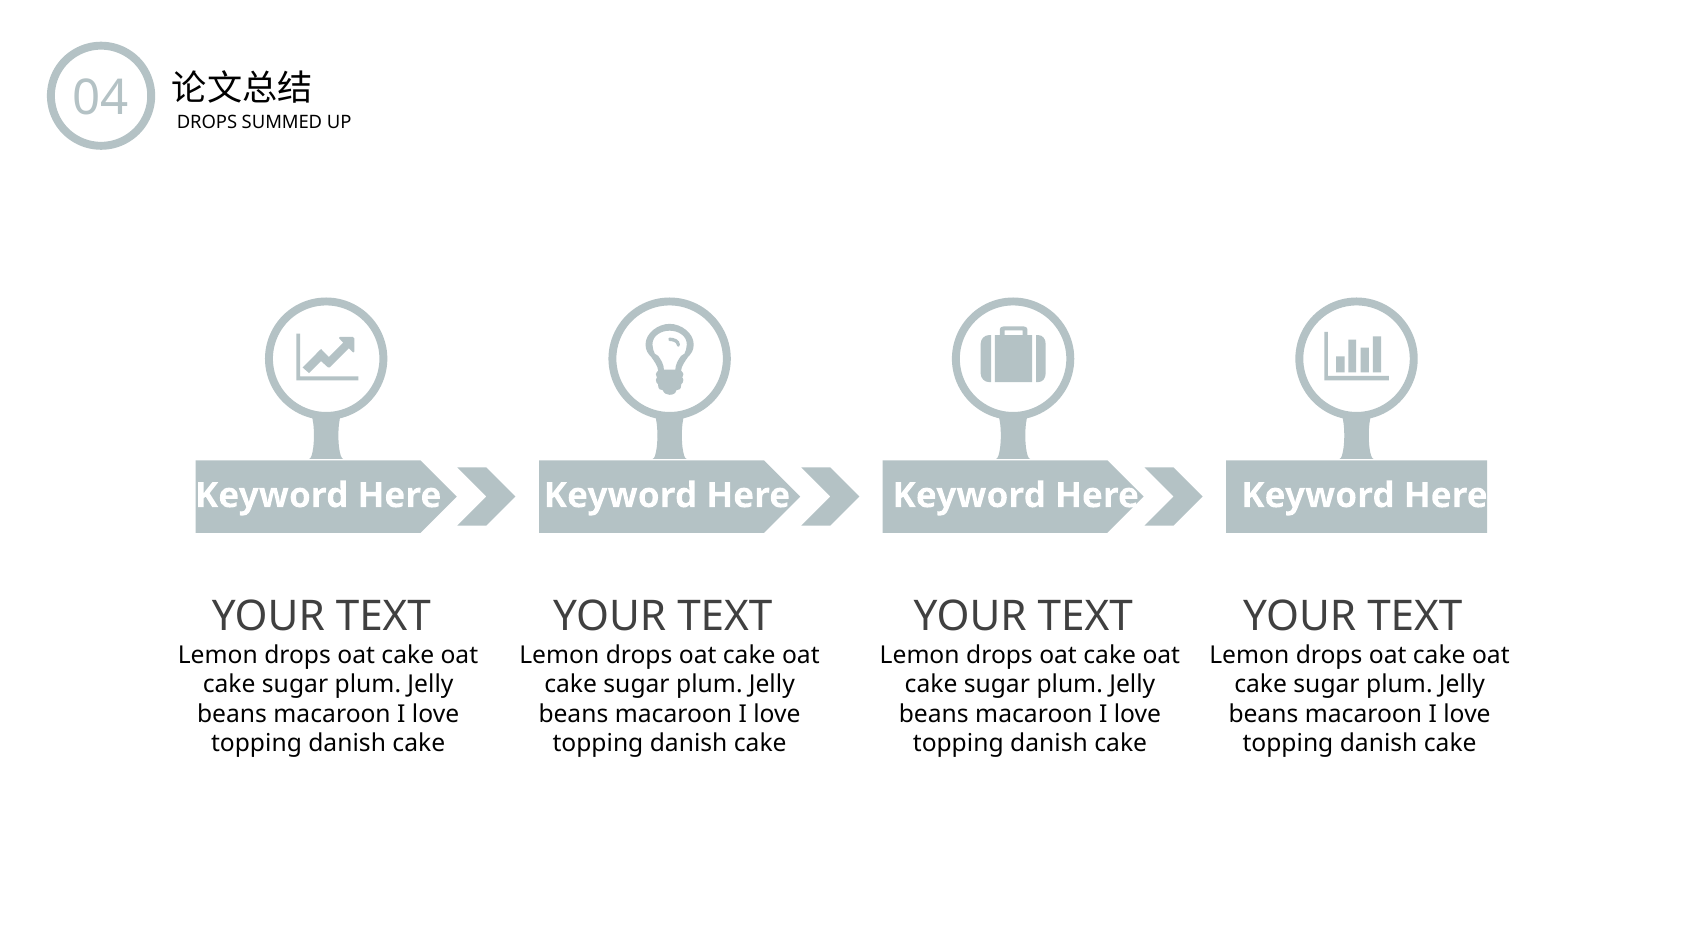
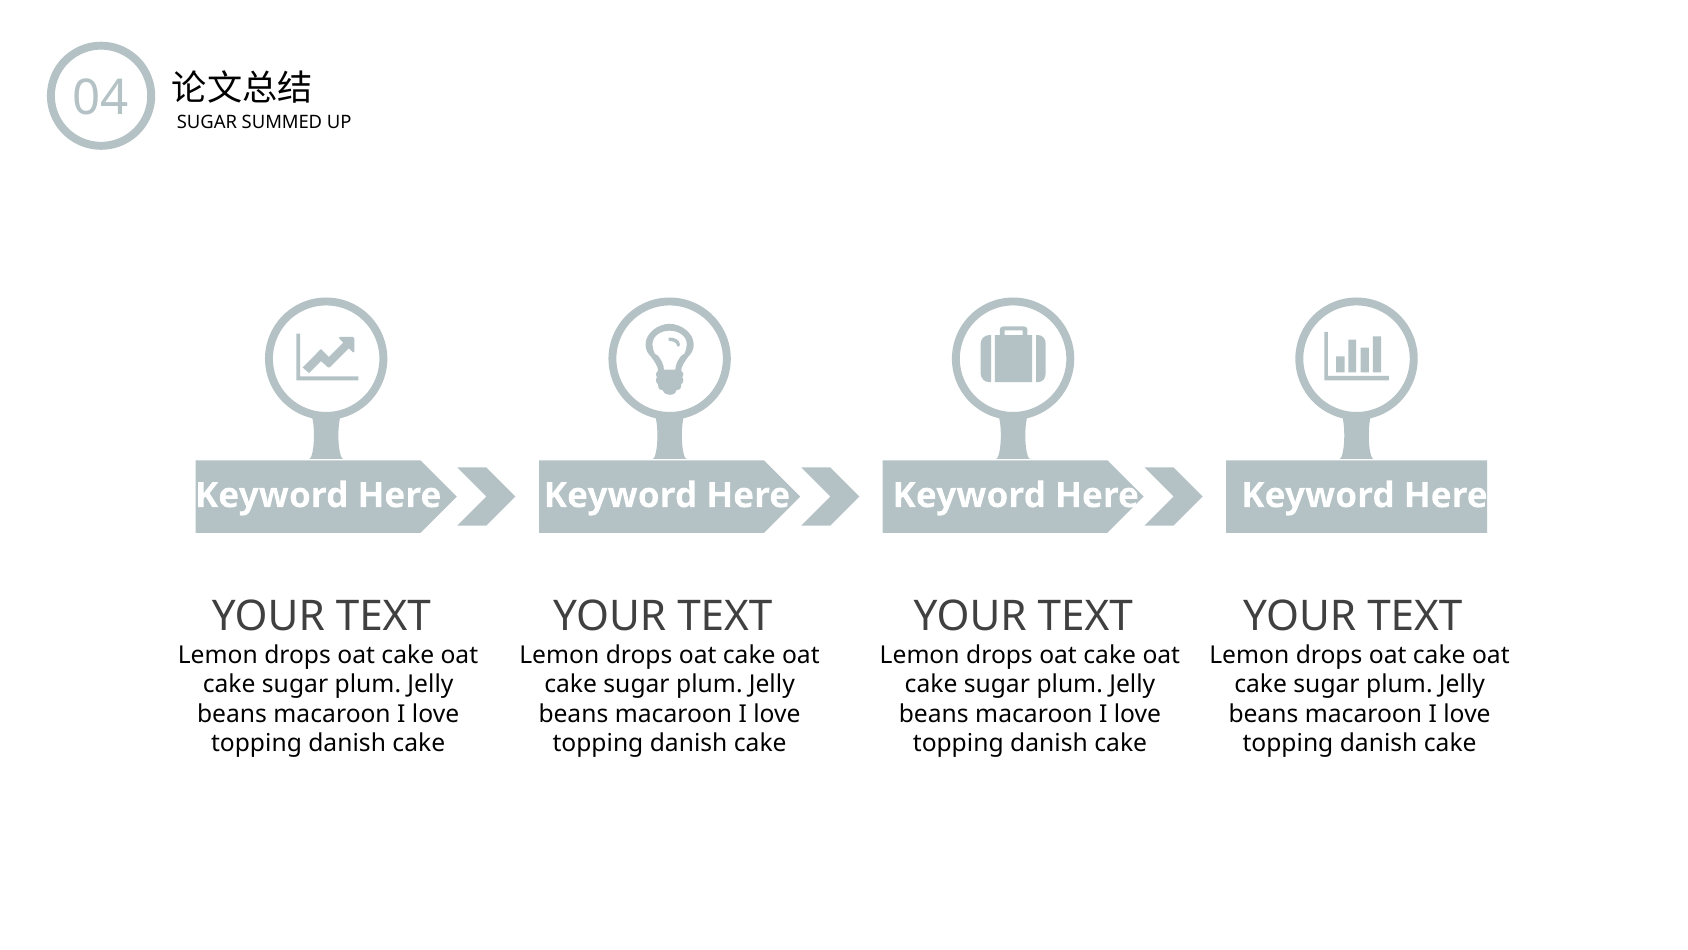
DROPS: DROPS -> SUGAR (207, 123)
